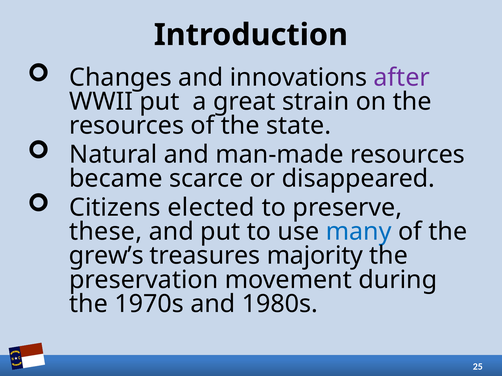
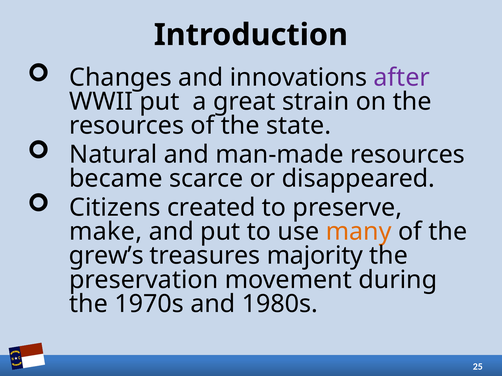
elected: elected -> created (211, 208)
these: these -> make (106, 232)
many colour: blue -> orange (359, 232)
